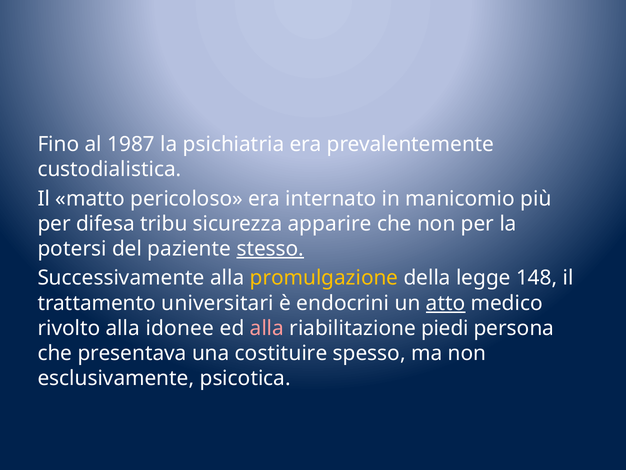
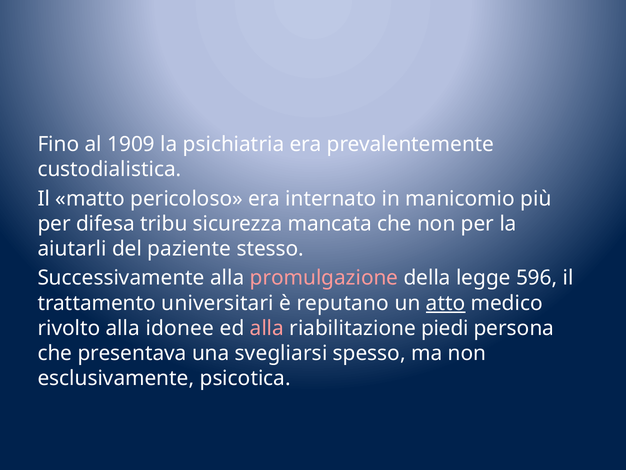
1987: 1987 -> 1909 (131, 144)
apparire: apparire -> mancata (330, 224)
potersi: potersi -> aiutarli (72, 249)
stesso underline: present -> none (270, 249)
promulgazione colour: yellow -> pink (324, 278)
148: 148 -> 596 (537, 278)
endocrini: endocrini -> reputano (343, 303)
costituire: costituire -> svegliarsi (281, 353)
